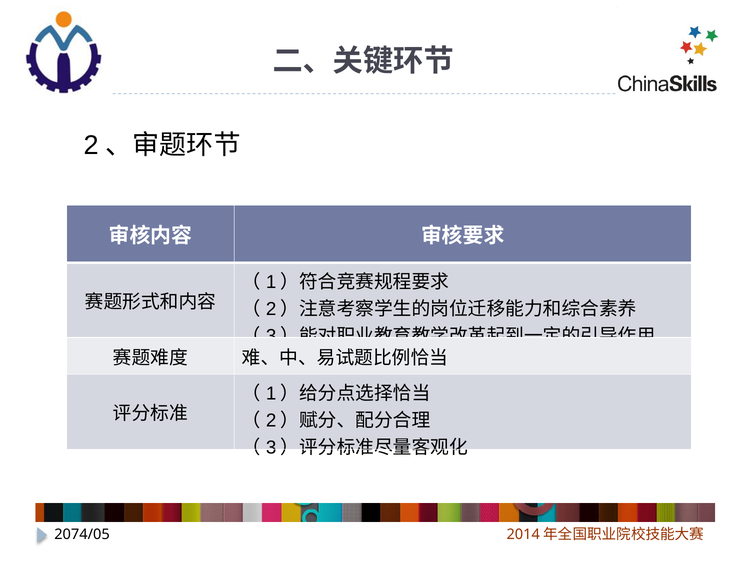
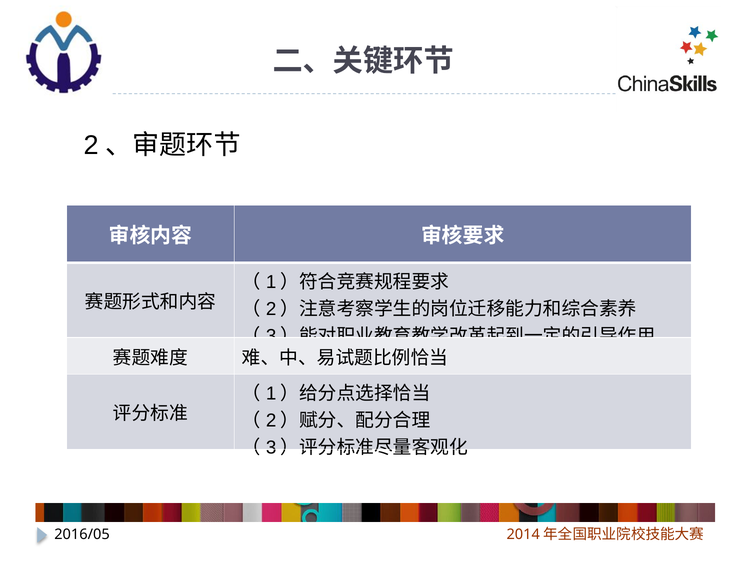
2074/05: 2074/05 -> 2016/05 (82, 535)
